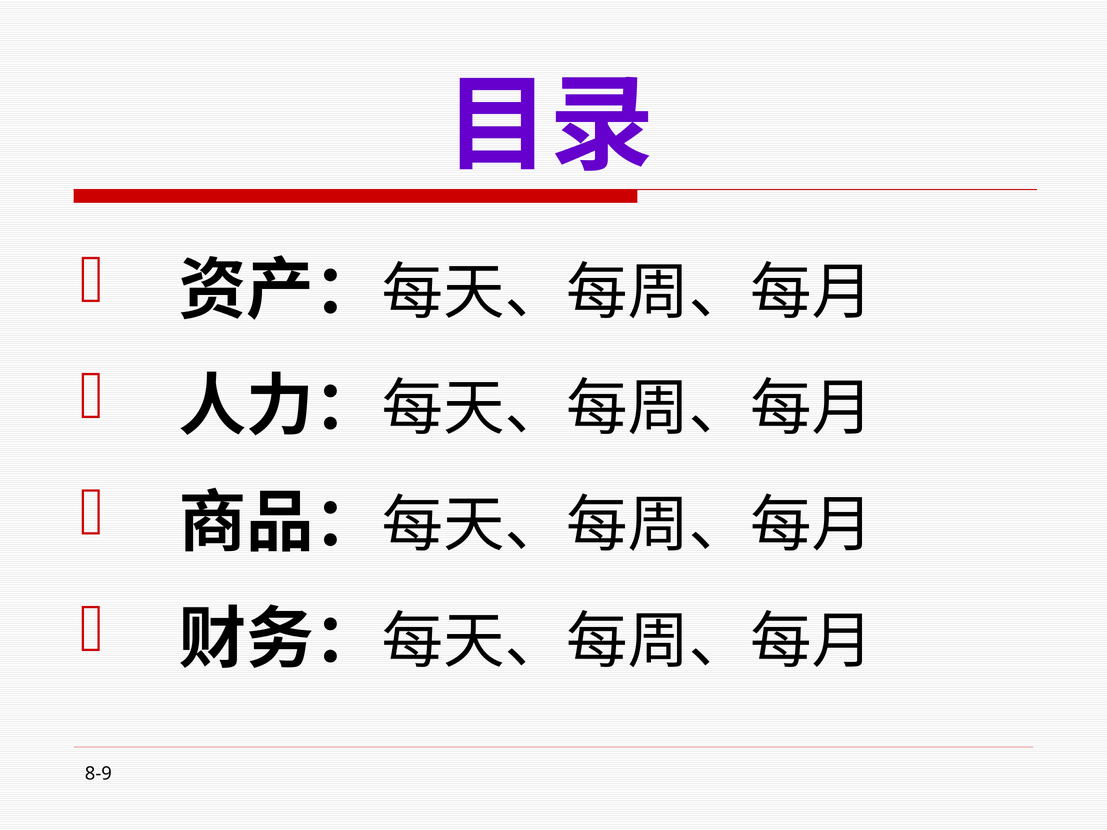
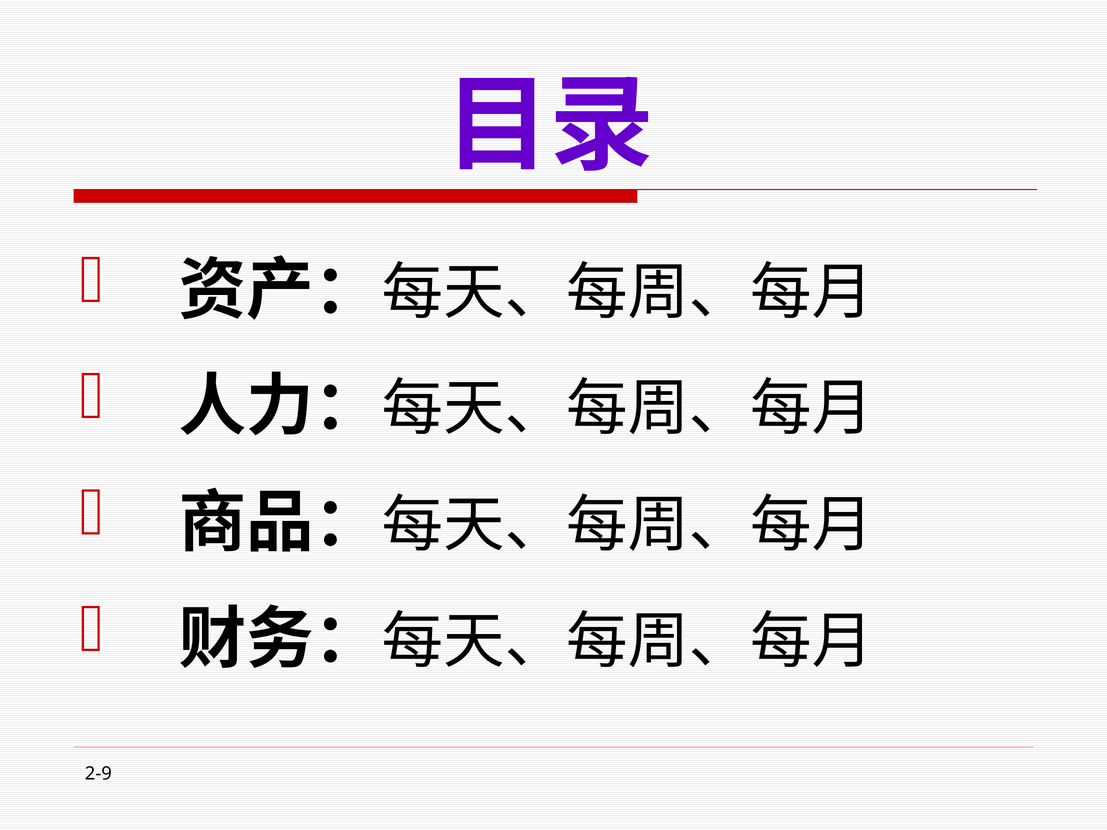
8-9: 8-9 -> 2-9 (98, 774)
